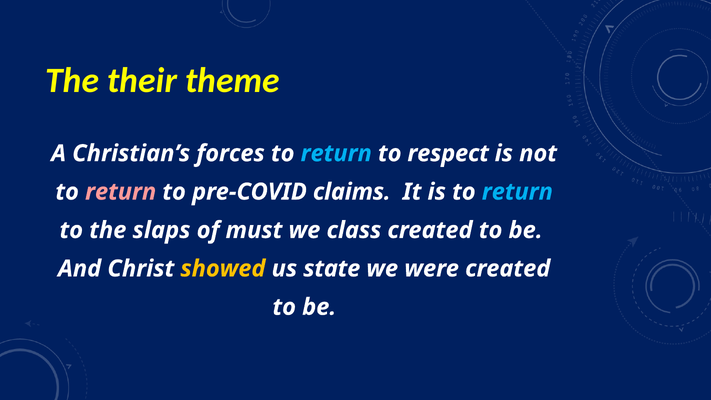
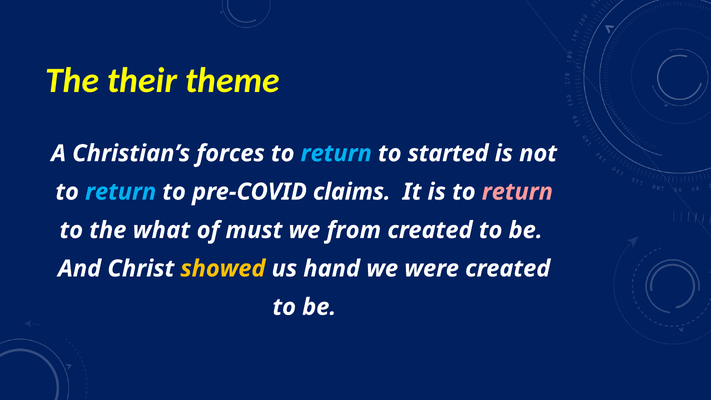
respect: respect -> started (448, 153)
return colour: pink -> light blue (121, 192)
return colour: light blue -> pink (517, 192)
slaps: slaps -> what (161, 230)
class: class -> from (354, 230)
state: state -> hand (332, 269)
